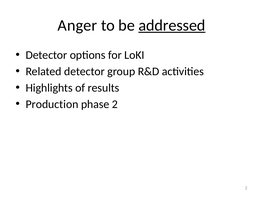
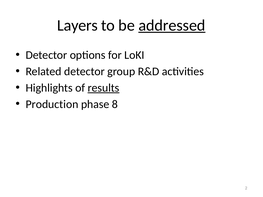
Anger: Anger -> Layers (77, 25)
results underline: none -> present (103, 88)
phase 2: 2 -> 8 (115, 104)
